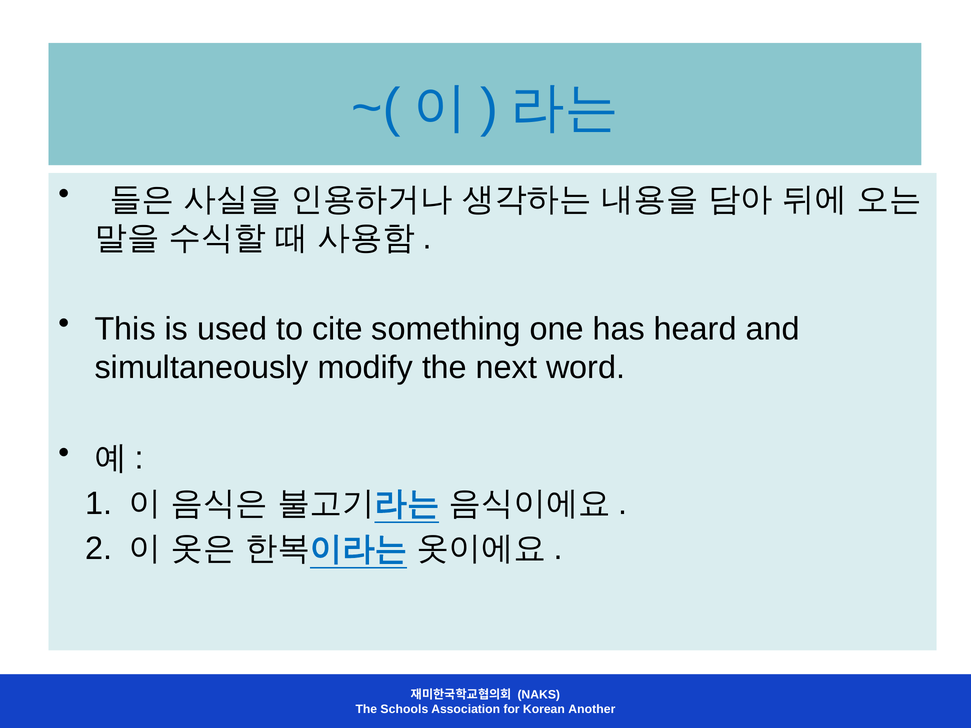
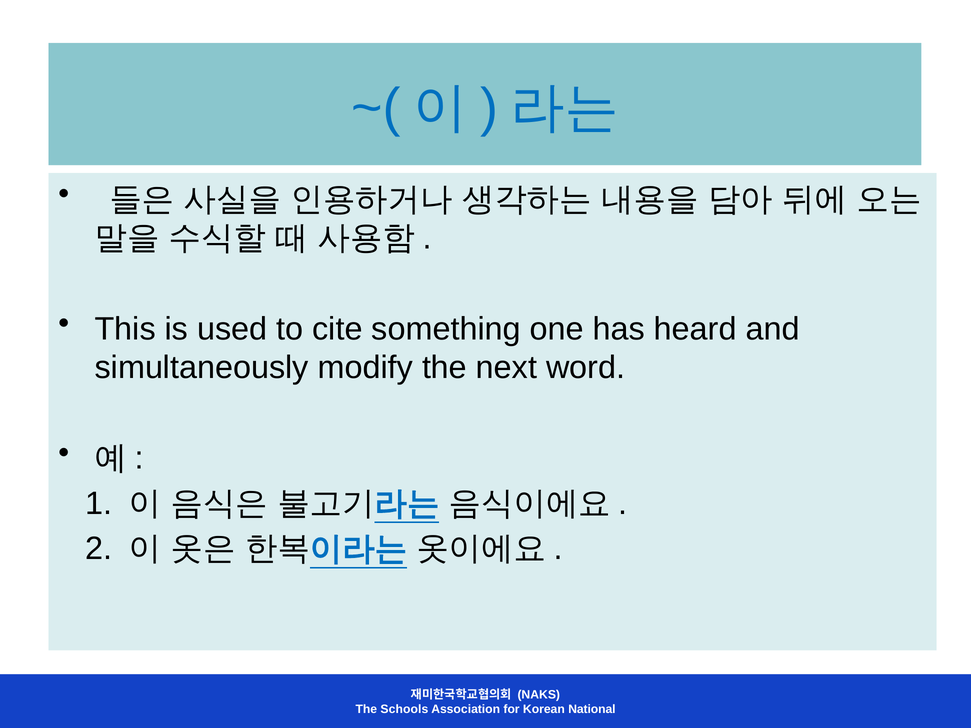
Another: Another -> National (592, 709)
